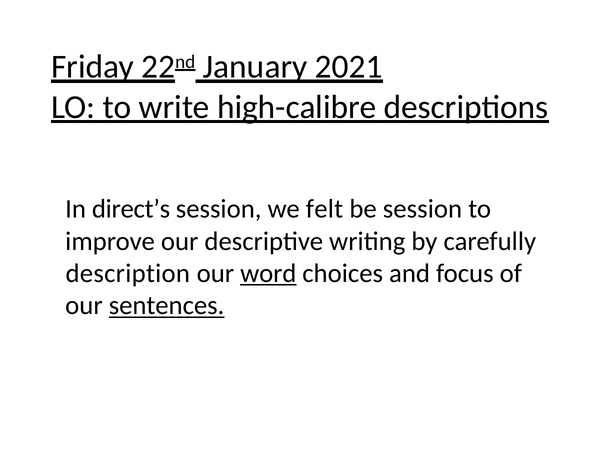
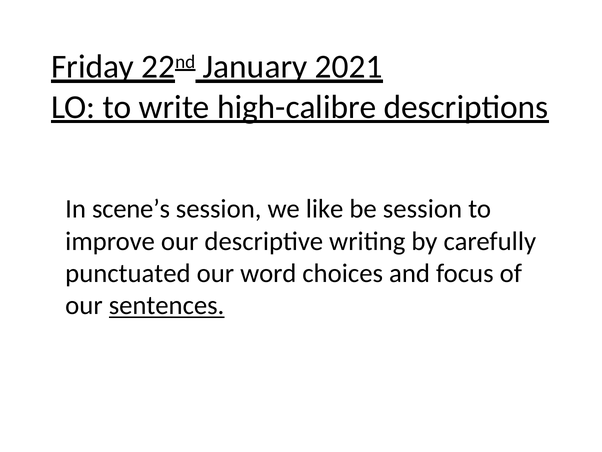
direct’s: direct’s -> scene’s (131, 209)
felt: felt -> like (325, 209)
description: description -> punctuated (128, 273)
word underline: present -> none (268, 273)
